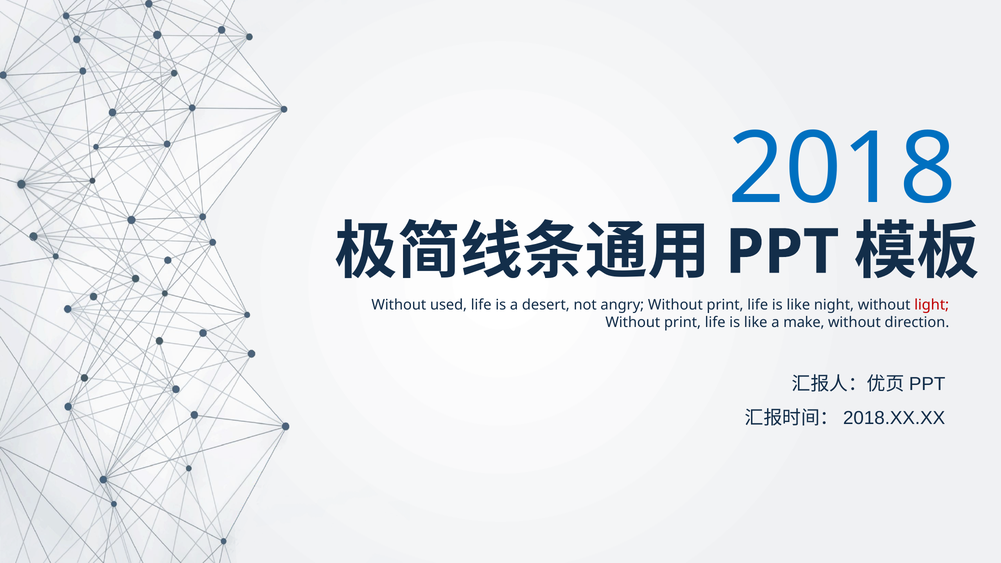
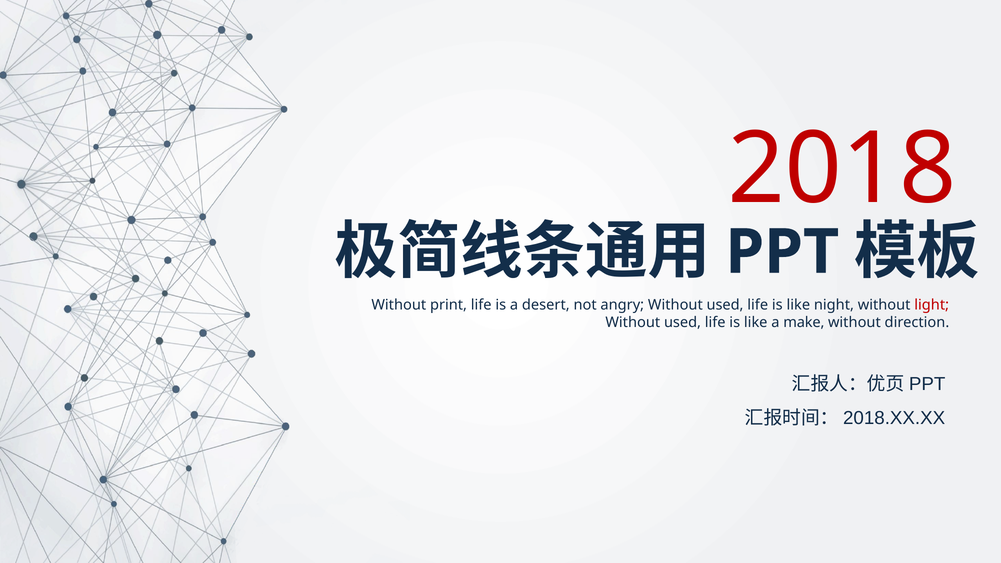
2018 colour: blue -> red (842, 169)
used: used -> print (449, 305)
angry Without print: print -> used (725, 305)
print: print -> used (683, 323)
